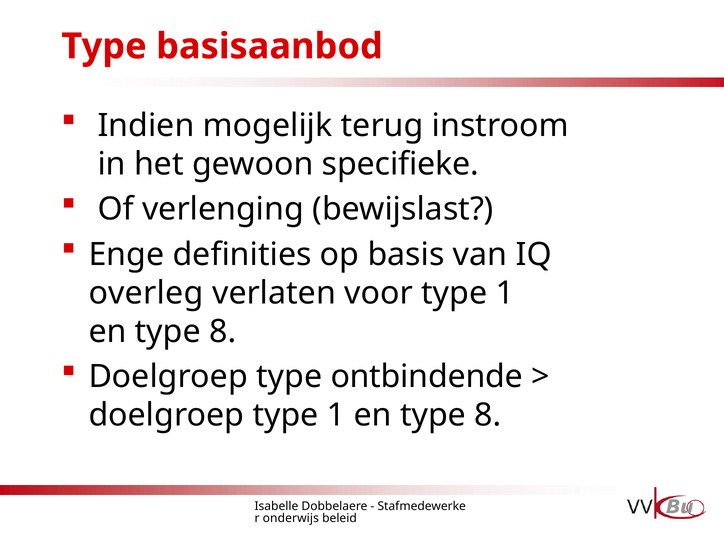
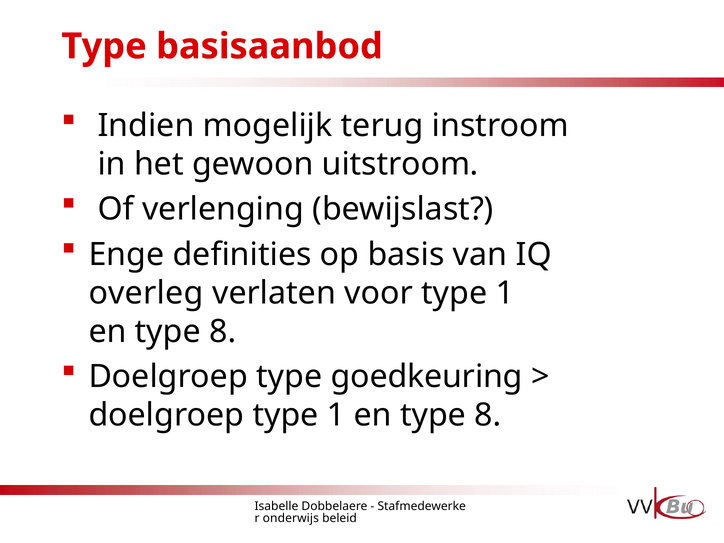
specifieke: specifieke -> uitstroom (400, 164)
ontbindende: ontbindende -> goedkeuring (427, 377)
